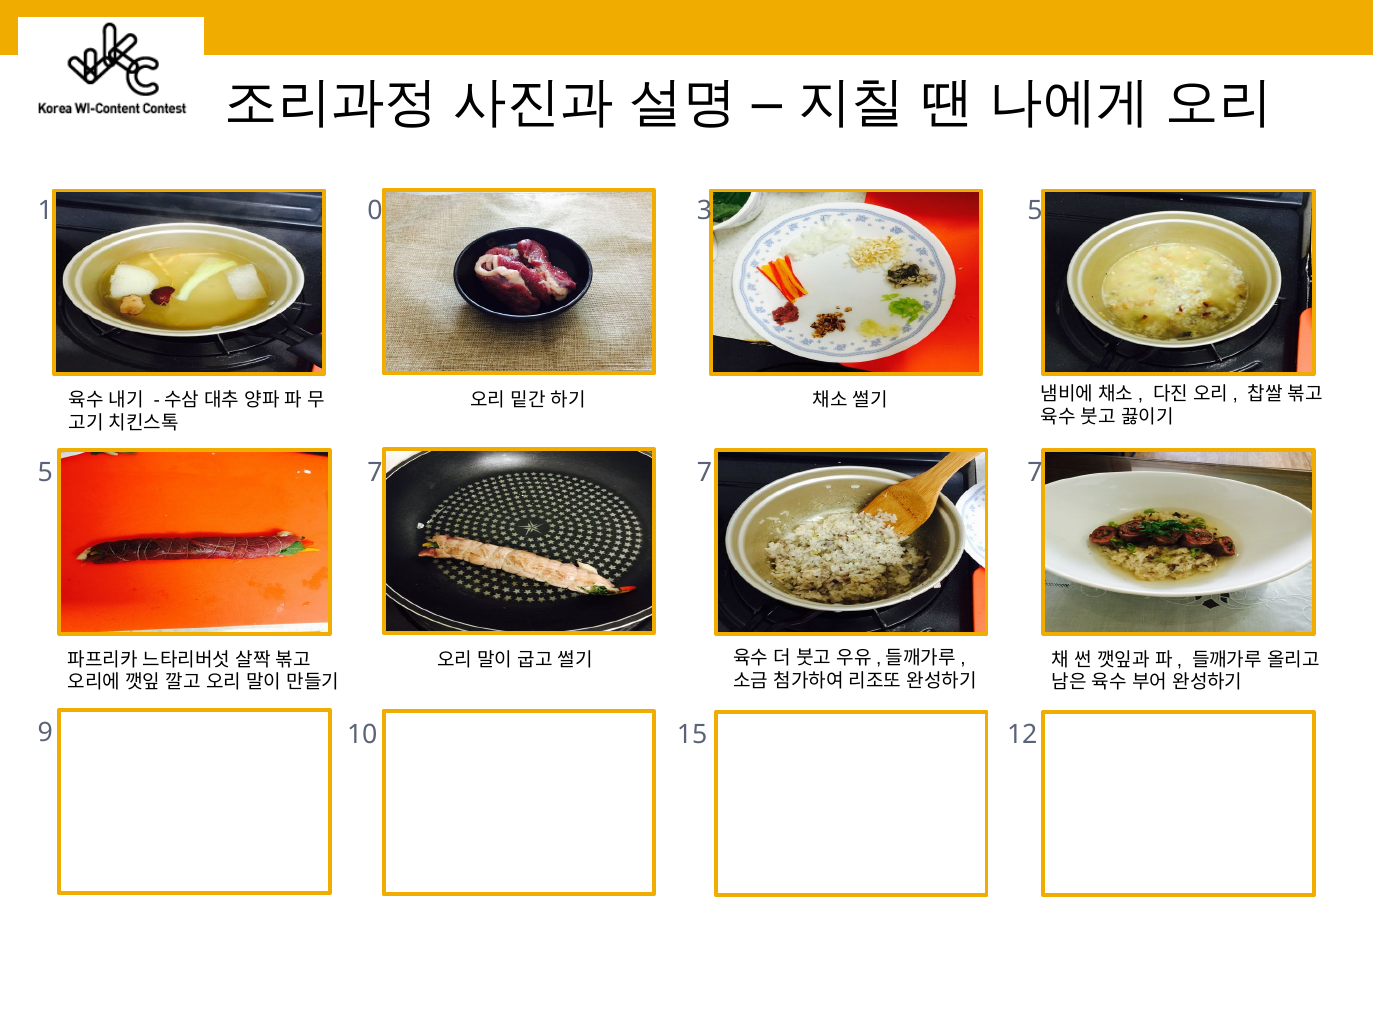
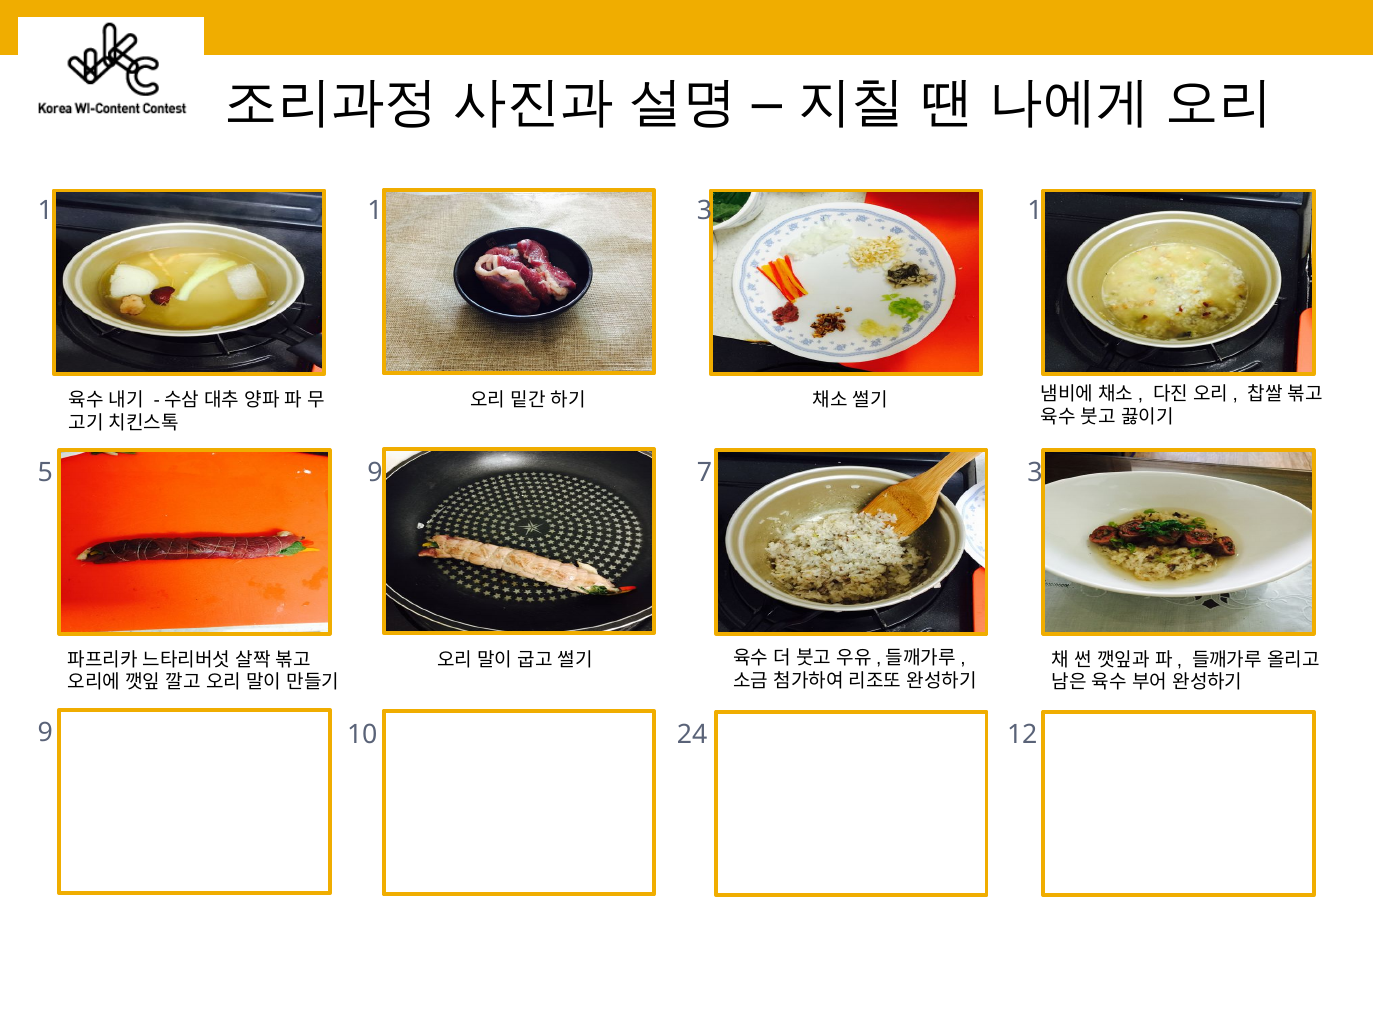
1 0: 0 -> 1 (375, 211)
3 5: 5 -> 1 (1035, 211)
5 7: 7 -> 9 (375, 473)
7: 7 -> 3 (1035, 473)
15: 15 -> 24 (692, 734)
